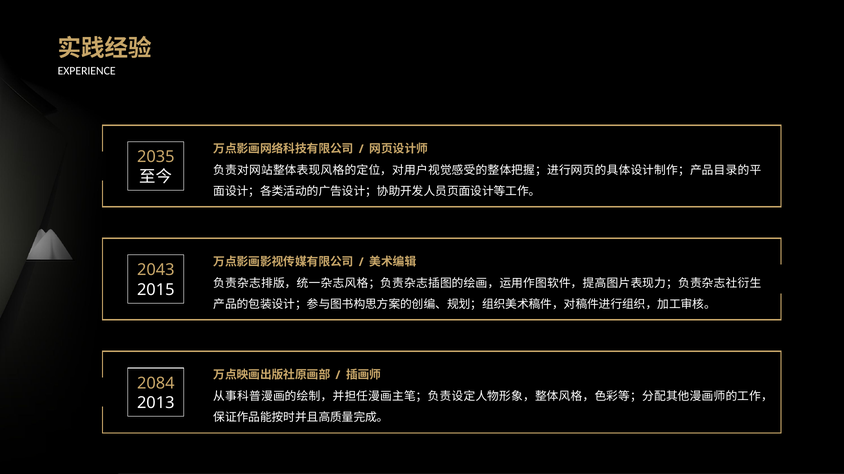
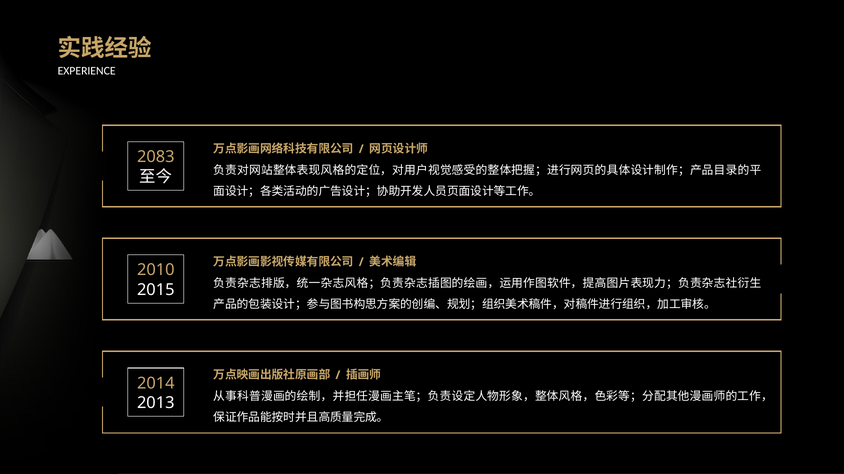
2035: 2035 -> 2083 (156, 157)
2043: 2043 -> 2010 (156, 270)
2084: 2084 -> 2014 (156, 383)
